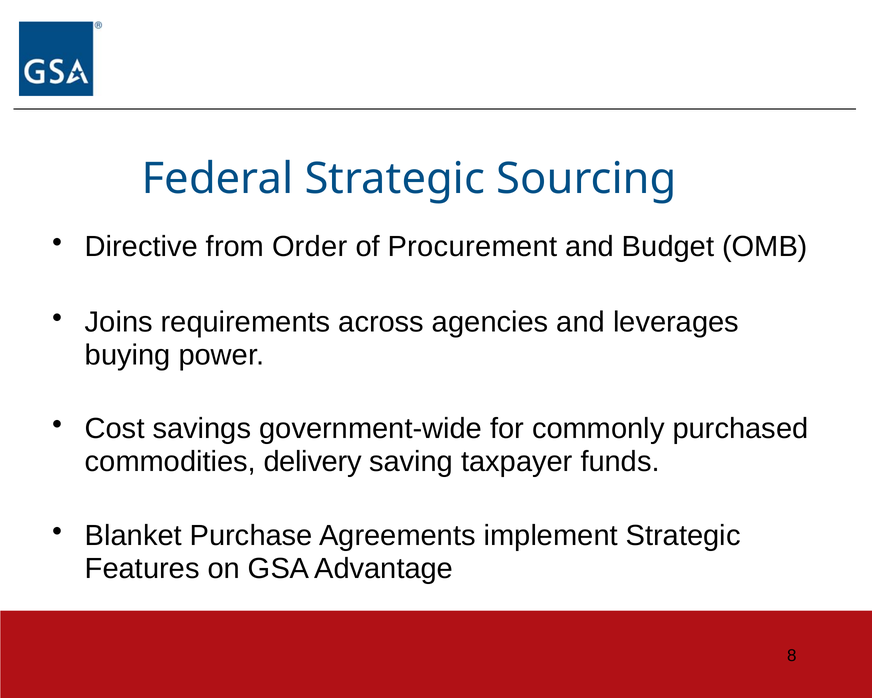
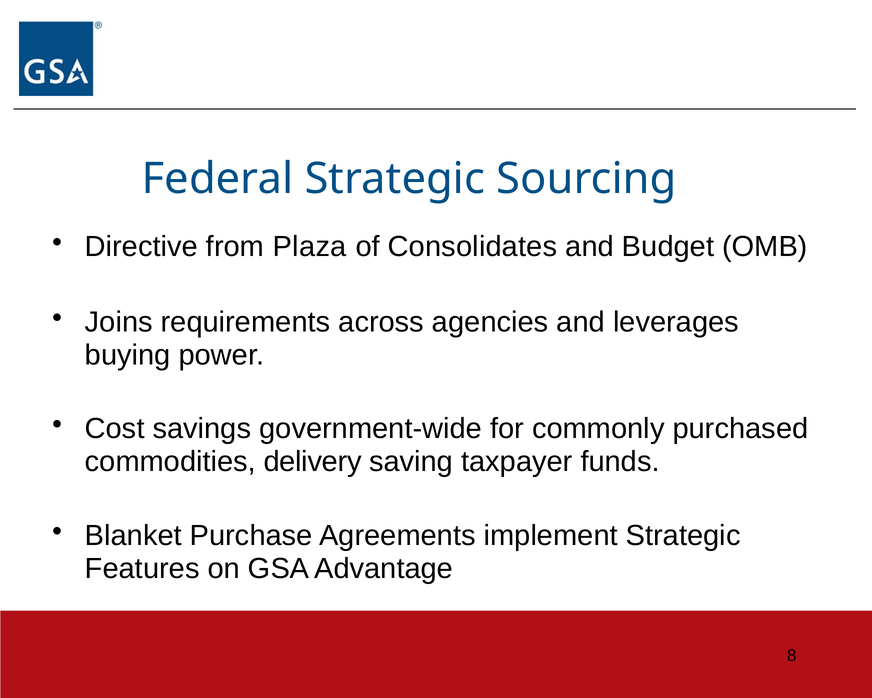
Order: Order -> Plaza (310, 246)
Procurement: Procurement -> Consolidates (473, 246)
